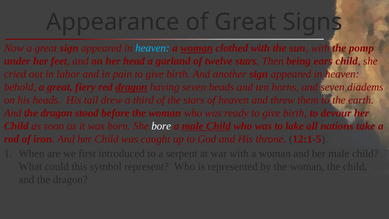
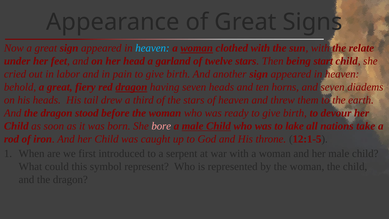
pomp: pomp -> relate (361, 48)
ears: ears -> start (323, 61)
bore colour: white -> pink (161, 126)
